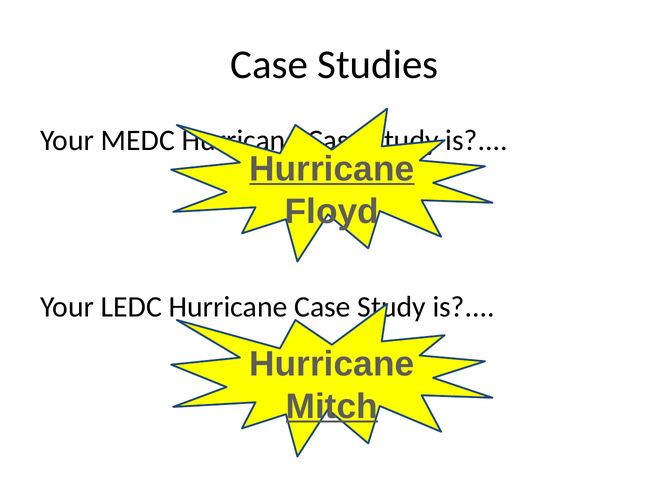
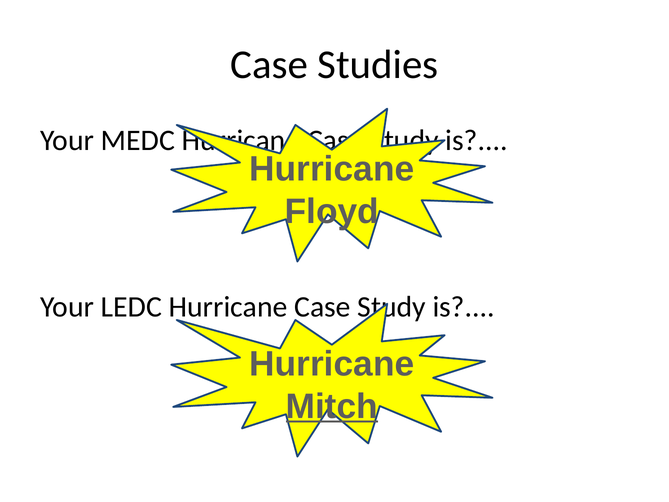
Hurricane underline: present -> none (332, 169)
